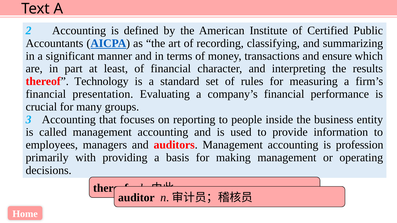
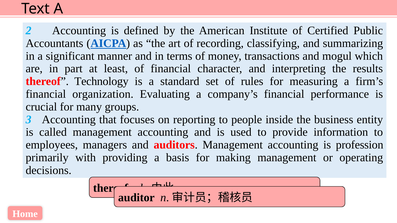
ensure: ensure -> mogul (337, 56)
presentation: presentation -> organization (103, 94)
